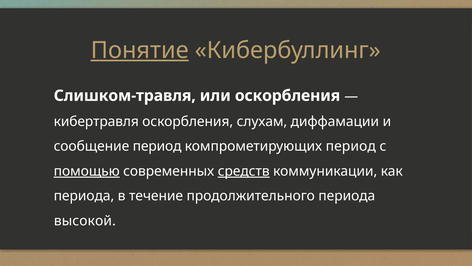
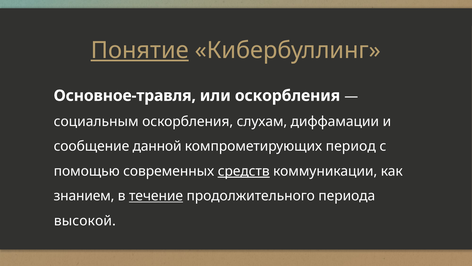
Слишком-травля: Слишком-травля -> Основное-травля (125, 96)
кибертравля: кибертравля -> социальным (96, 121)
сообщение период: период -> данной (157, 146)
помощью underline: present -> none (87, 171)
периода: периода -> знанием (84, 196)
течение underline: none -> present (156, 196)
